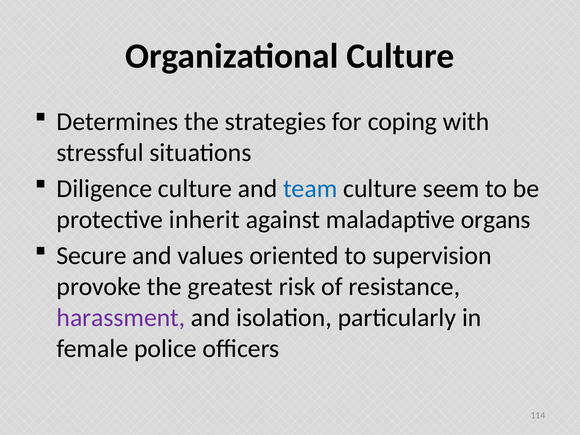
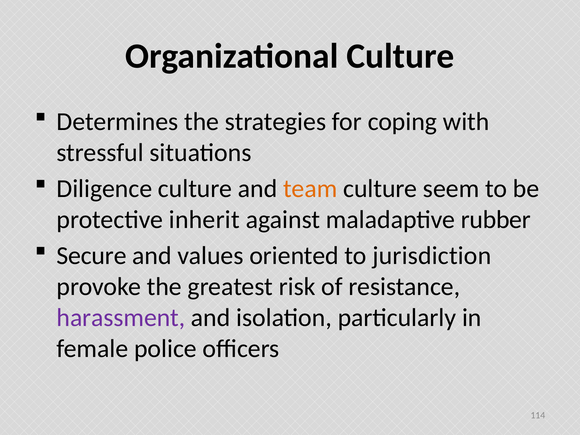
team colour: blue -> orange (310, 189)
organs: organs -> rubber (496, 220)
supervision: supervision -> jurisdiction (432, 256)
